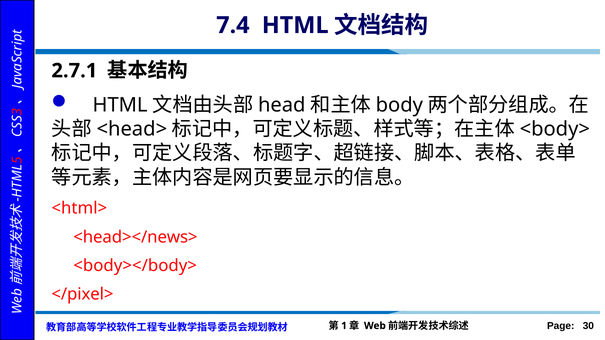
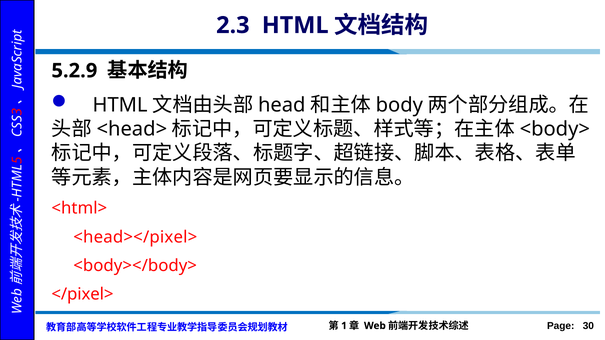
7.4: 7.4 -> 2.3 (233, 25)
2.7.1: 2.7.1 -> 5.2.9 (74, 71)
<head></news>: <head></news> -> <head></pixel> (135, 237)
